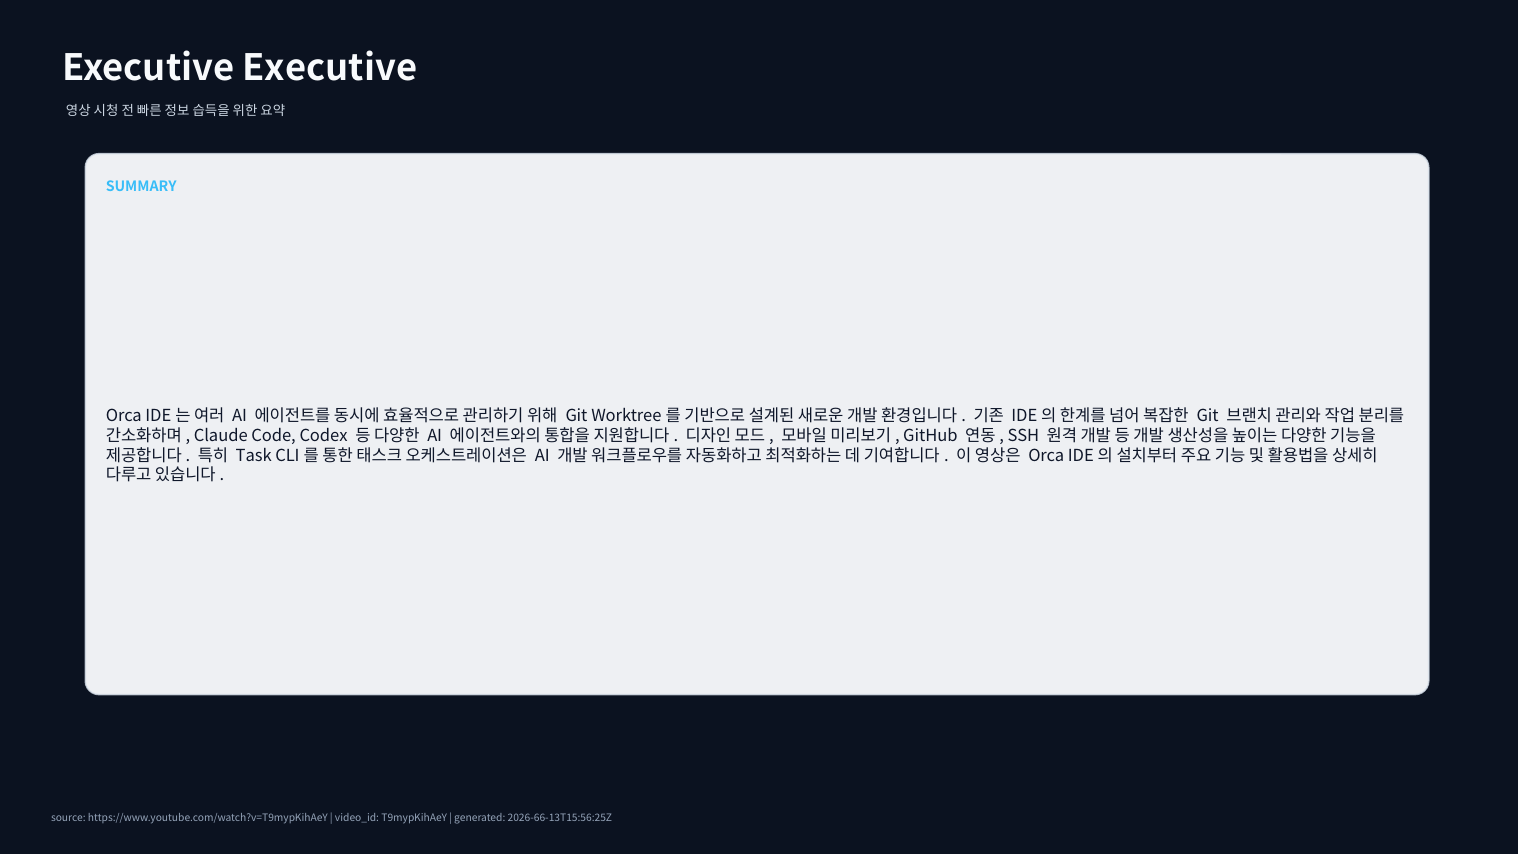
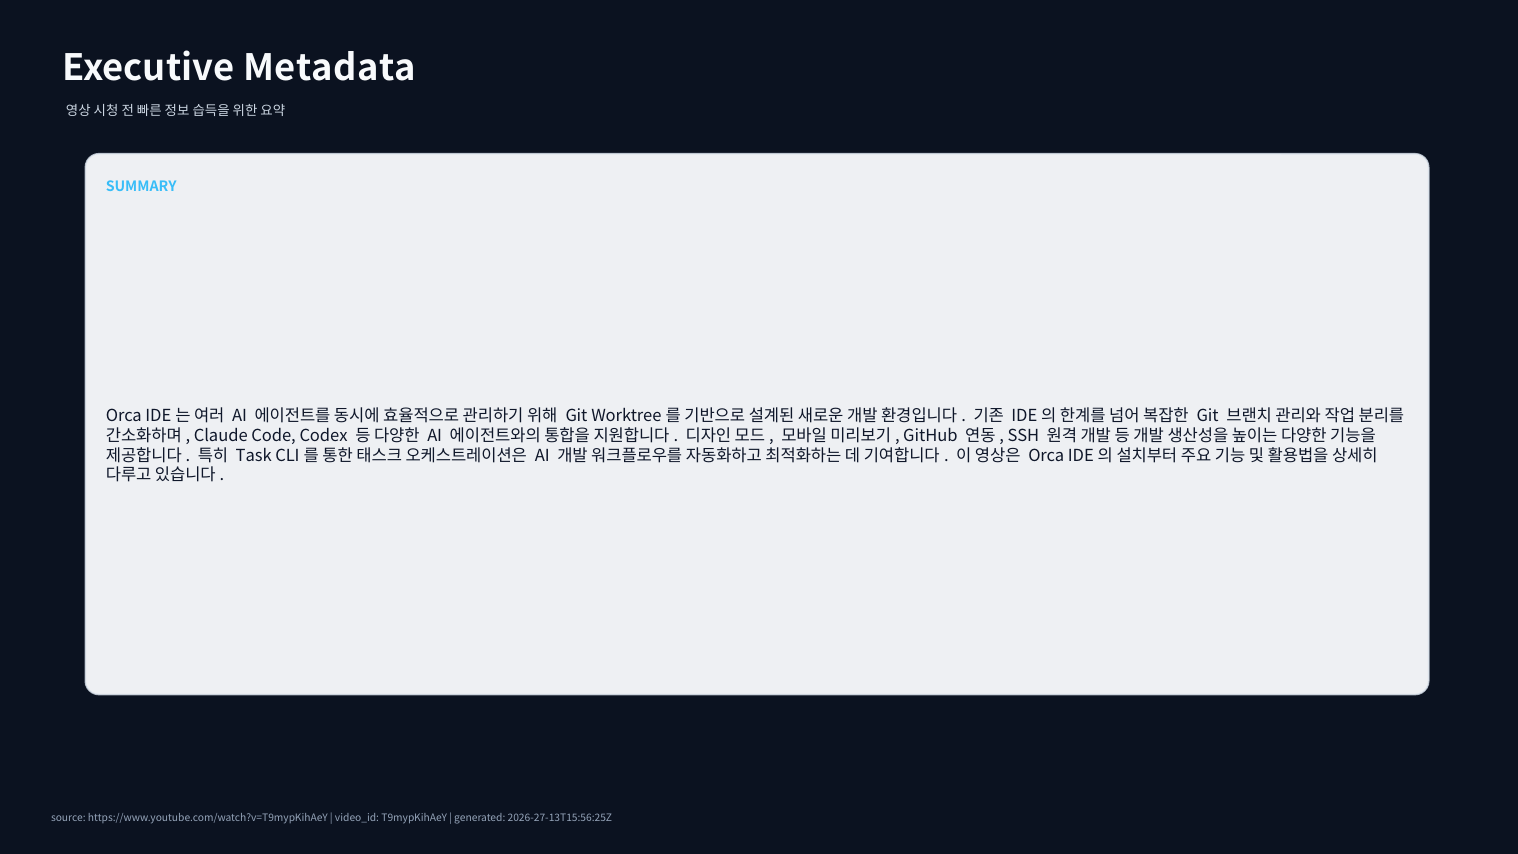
Executive Executive: Executive -> Metadata (330, 68)
2026-66-13T15:56:25Z: 2026-66-13T15:56:25Z -> 2026-27-13T15:56:25Z (560, 818)
